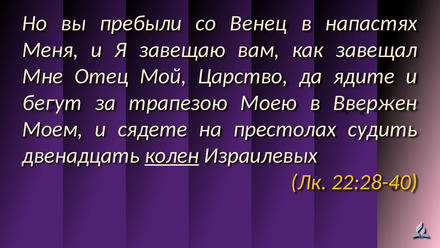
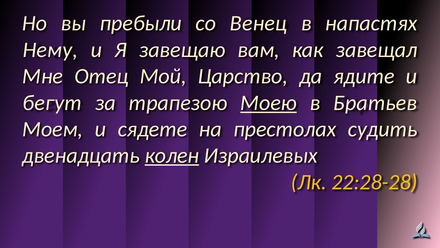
Меня: Меня -> Нему (50, 50)
Моею underline: none -> present (268, 103)
Ввержен: Ввержен -> Братьев (375, 103)
22:28-40: 22:28-40 -> 22:28-28 (375, 182)
